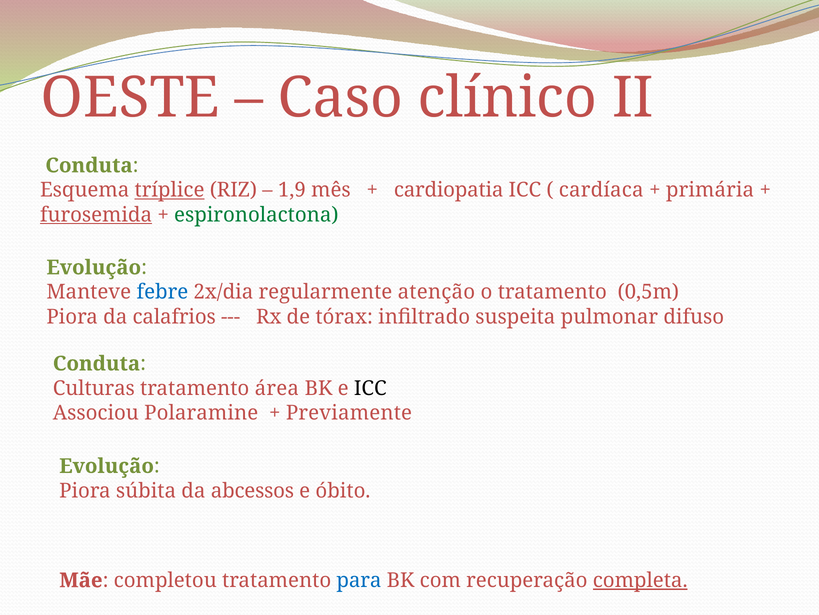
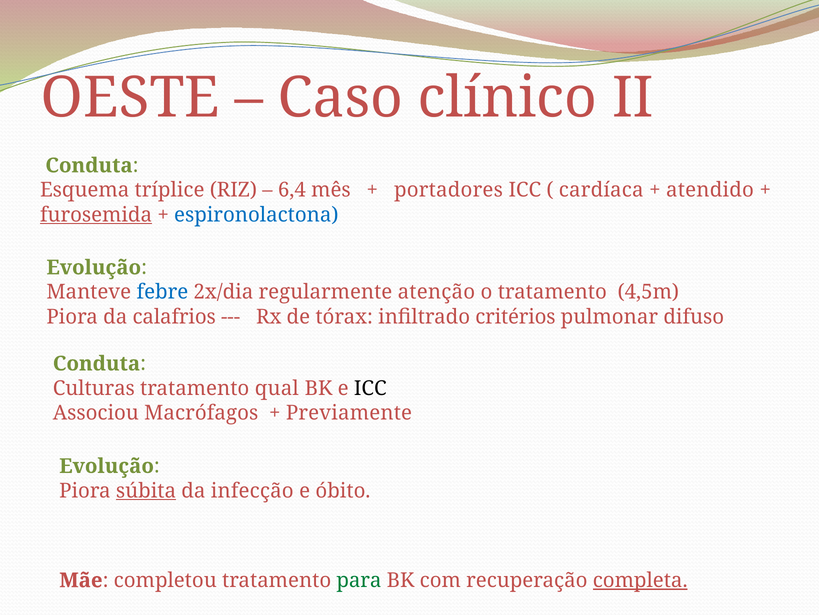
tríplice underline: present -> none (170, 190)
1,9: 1,9 -> 6,4 (292, 190)
cardiopatia: cardiopatia -> portadores (448, 190)
primária: primária -> atendido (710, 190)
espironolactona colour: green -> blue (256, 215)
0,5m: 0,5m -> 4,5m (648, 292)
suspeita: suspeita -> critérios (515, 316)
área: área -> qual (277, 388)
Polaramine: Polaramine -> Macrófagos (201, 412)
súbita underline: none -> present (146, 490)
abcessos: abcessos -> infecção (252, 490)
para colour: blue -> green (359, 580)
